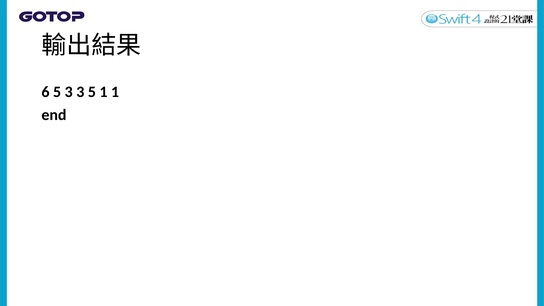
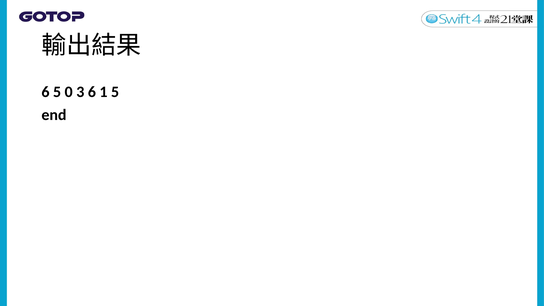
5 3: 3 -> 0 (69, 92)
3 5: 5 -> 6 (92, 92)
1 1: 1 -> 5 (115, 92)
